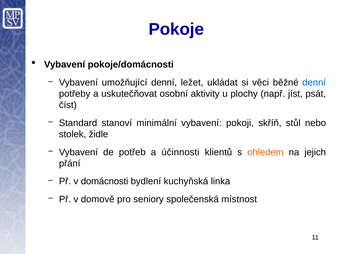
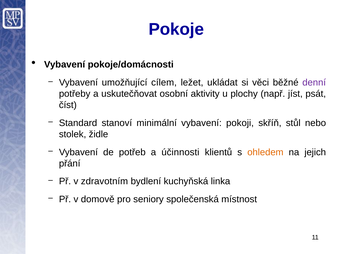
umožňující denní: denní -> cílem (164, 83)
denní colour: blue -> purple (314, 83)
domácnosti: domácnosti -> zdravotním (104, 182)
